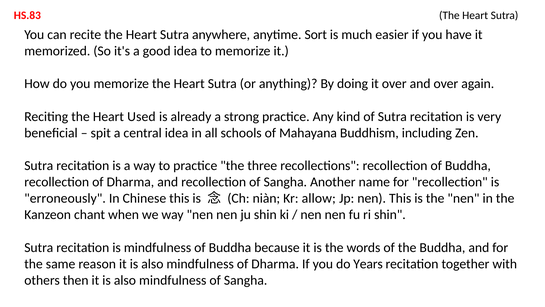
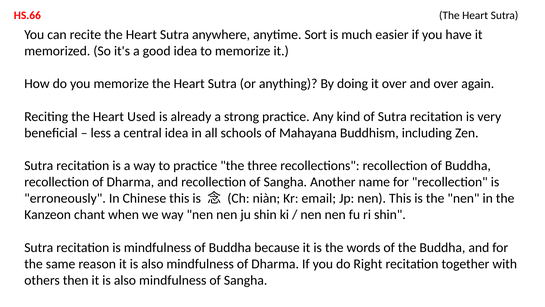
HS.83: HS.83 -> HS.66 (27, 15)
spit: spit -> less (101, 133)
allow: allow -> email (319, 198)
Years: Years -> Right (368, 264)
